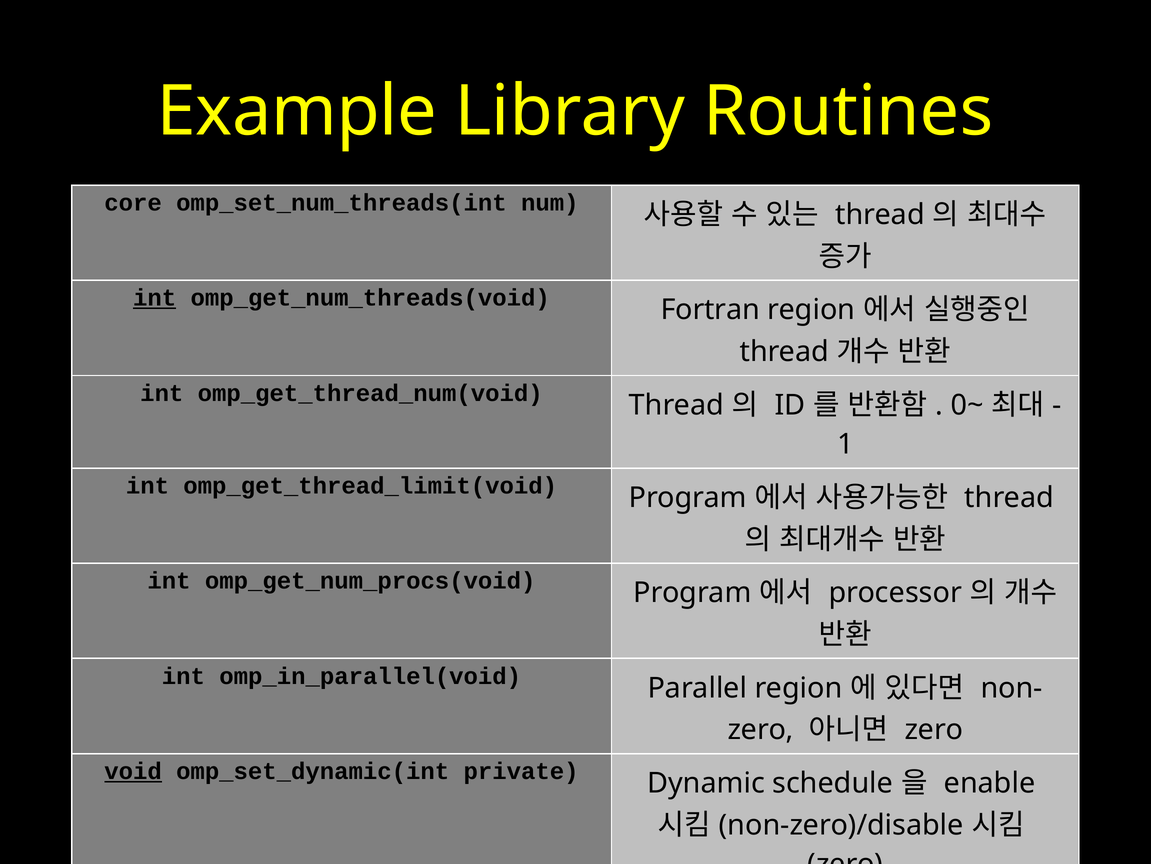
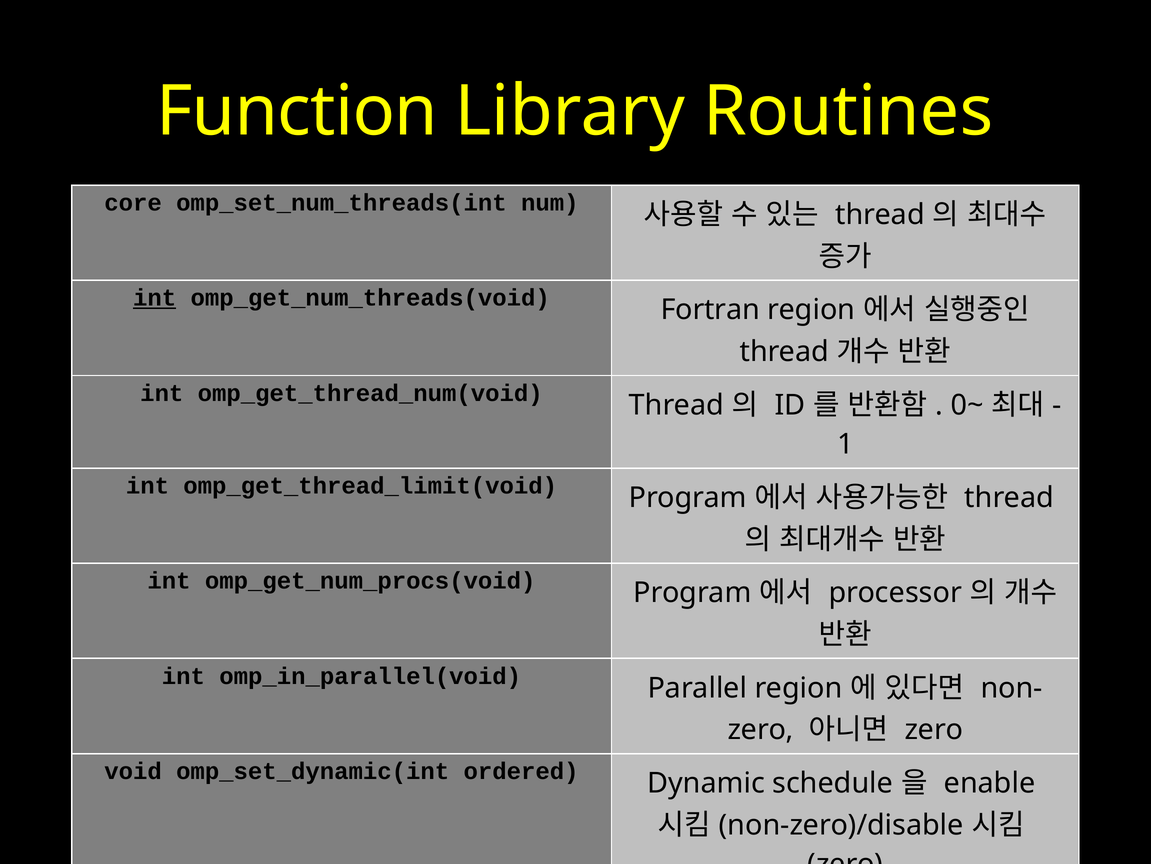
Example: Example -> Function (297, 111)
void underline: present -> none (133, 771)
private: private -> ordered (521, 771)
